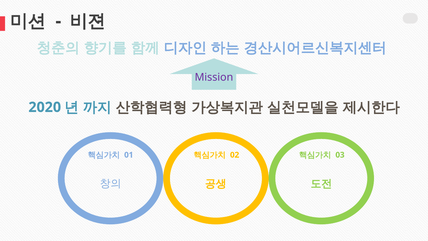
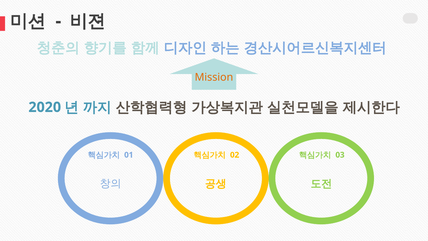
Mission colour: purple -> orange (214, 77)
